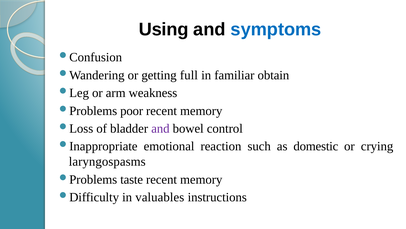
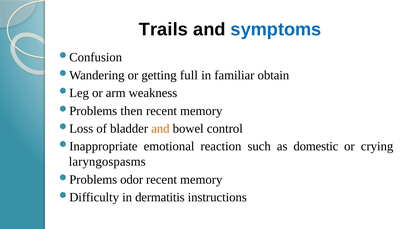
Using: Using -> Trails (163, 29)
poor: poor -> then (132, 111)
and colour: purple -> orange (160, 128)
taste: taste -> odor (132, 179)
valuables: valuables -> dermatitis (160, 197)
